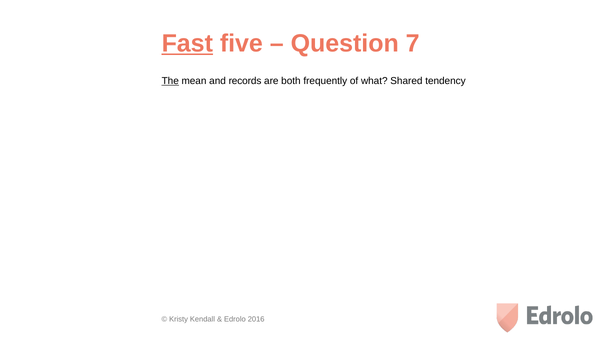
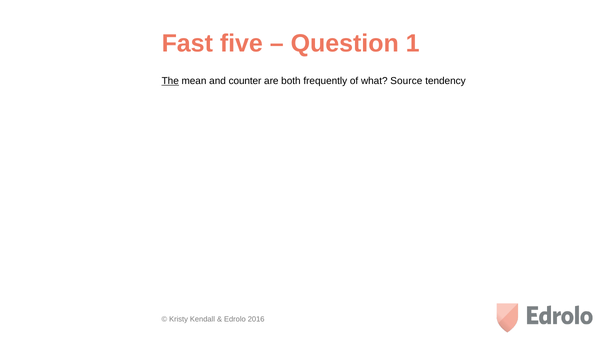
Fast underline: present -> none (187, 43)
7: 7 -> 1 (413, 43)
records: records -> counter (245, 81)
Shared: Shared -> Source (406, 81)
